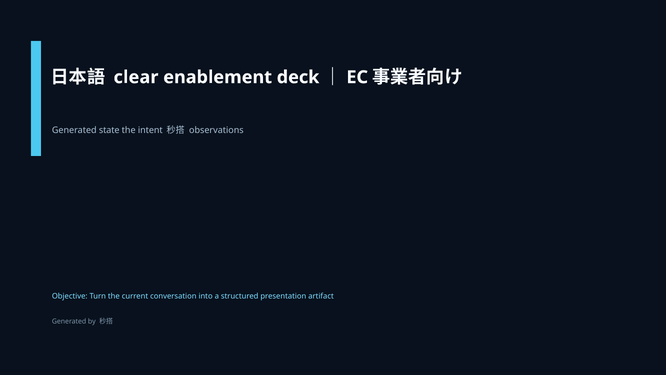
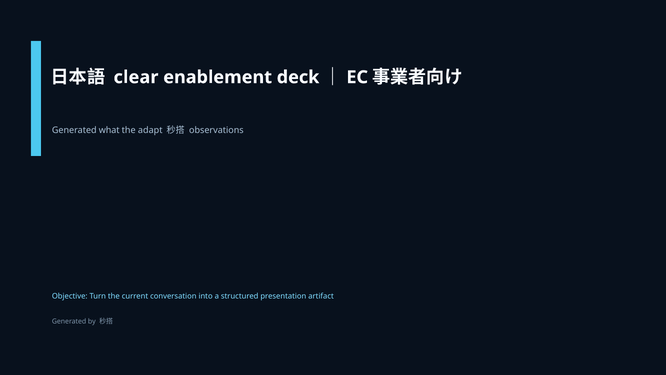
state: state -> what (109, 130)
intent: intent -> adapt (150, 130)
